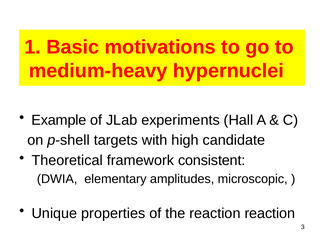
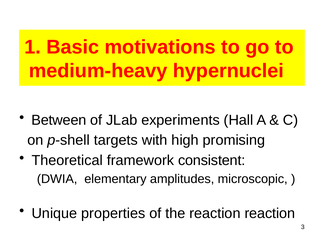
Example: Example -> Between (59, 120)
candidate: candidate -> promising (234, 140)
